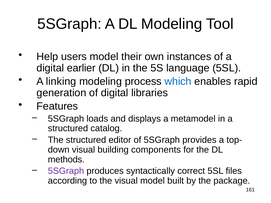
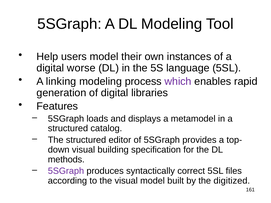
earlier: earlier -> worse (81, 68)
which colour: blue -> purple (178, 82)
components: components -> specification (156, 150)
package: package -> digitized (232, 181)
